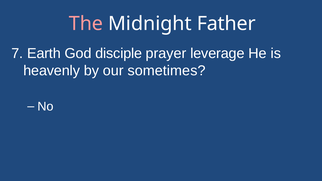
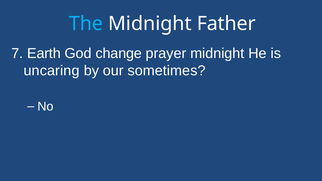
The colour: pink -> light blue (86, 24)
disciple: disciple -> change (119, 53)
prayer leverage: leverage -> midnight (217, 53)
heavenly: heavenly -> uncaring (52, 71)
